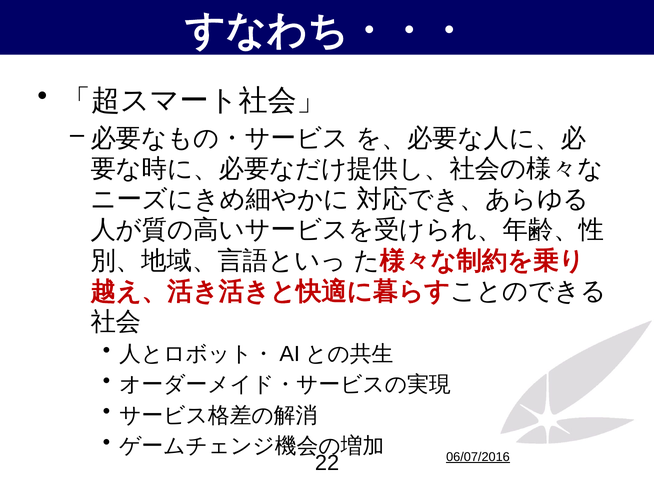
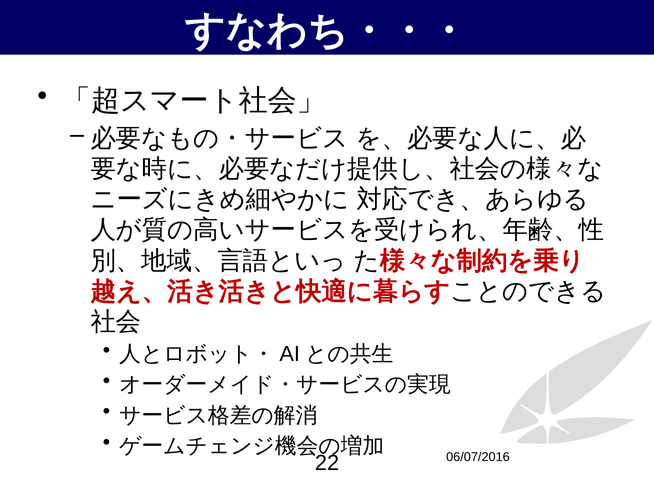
06/07/2016 underline: present -> none (478, 457)
